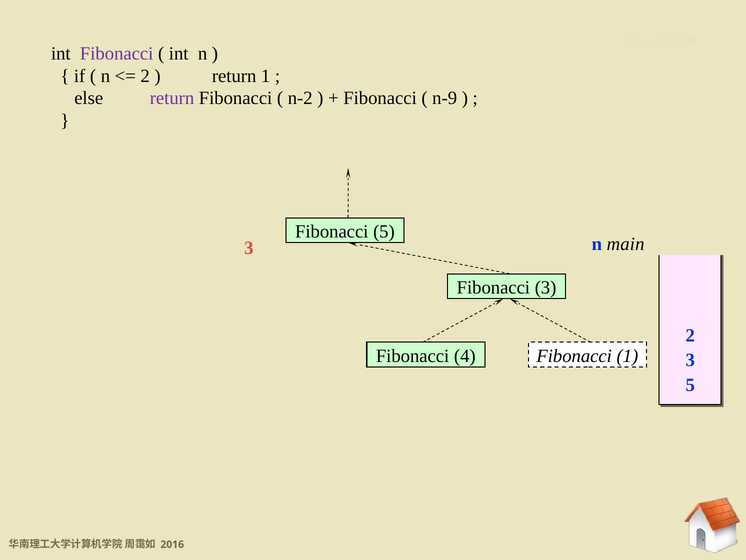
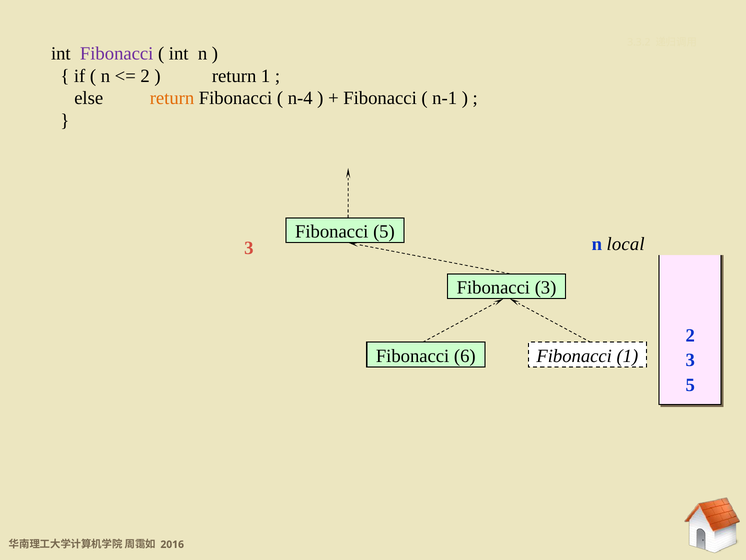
return colour: purple -> orange (172, 98)
n-2: n-2 -> n-4 (300, 98)
n-9: n-9 -> n-1 (445, 98)
main: main -> local (626, 244)
4: 4 -> 6 (465, 356)
